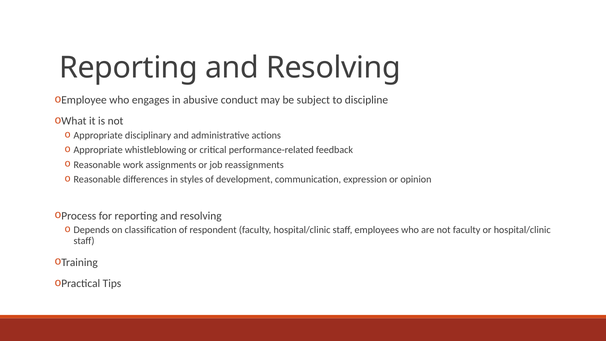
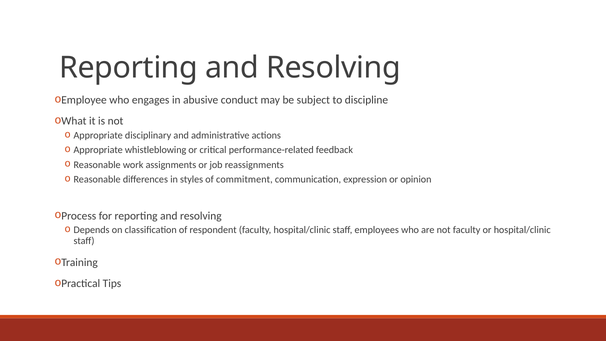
development: development -> commitment (244, 179)
